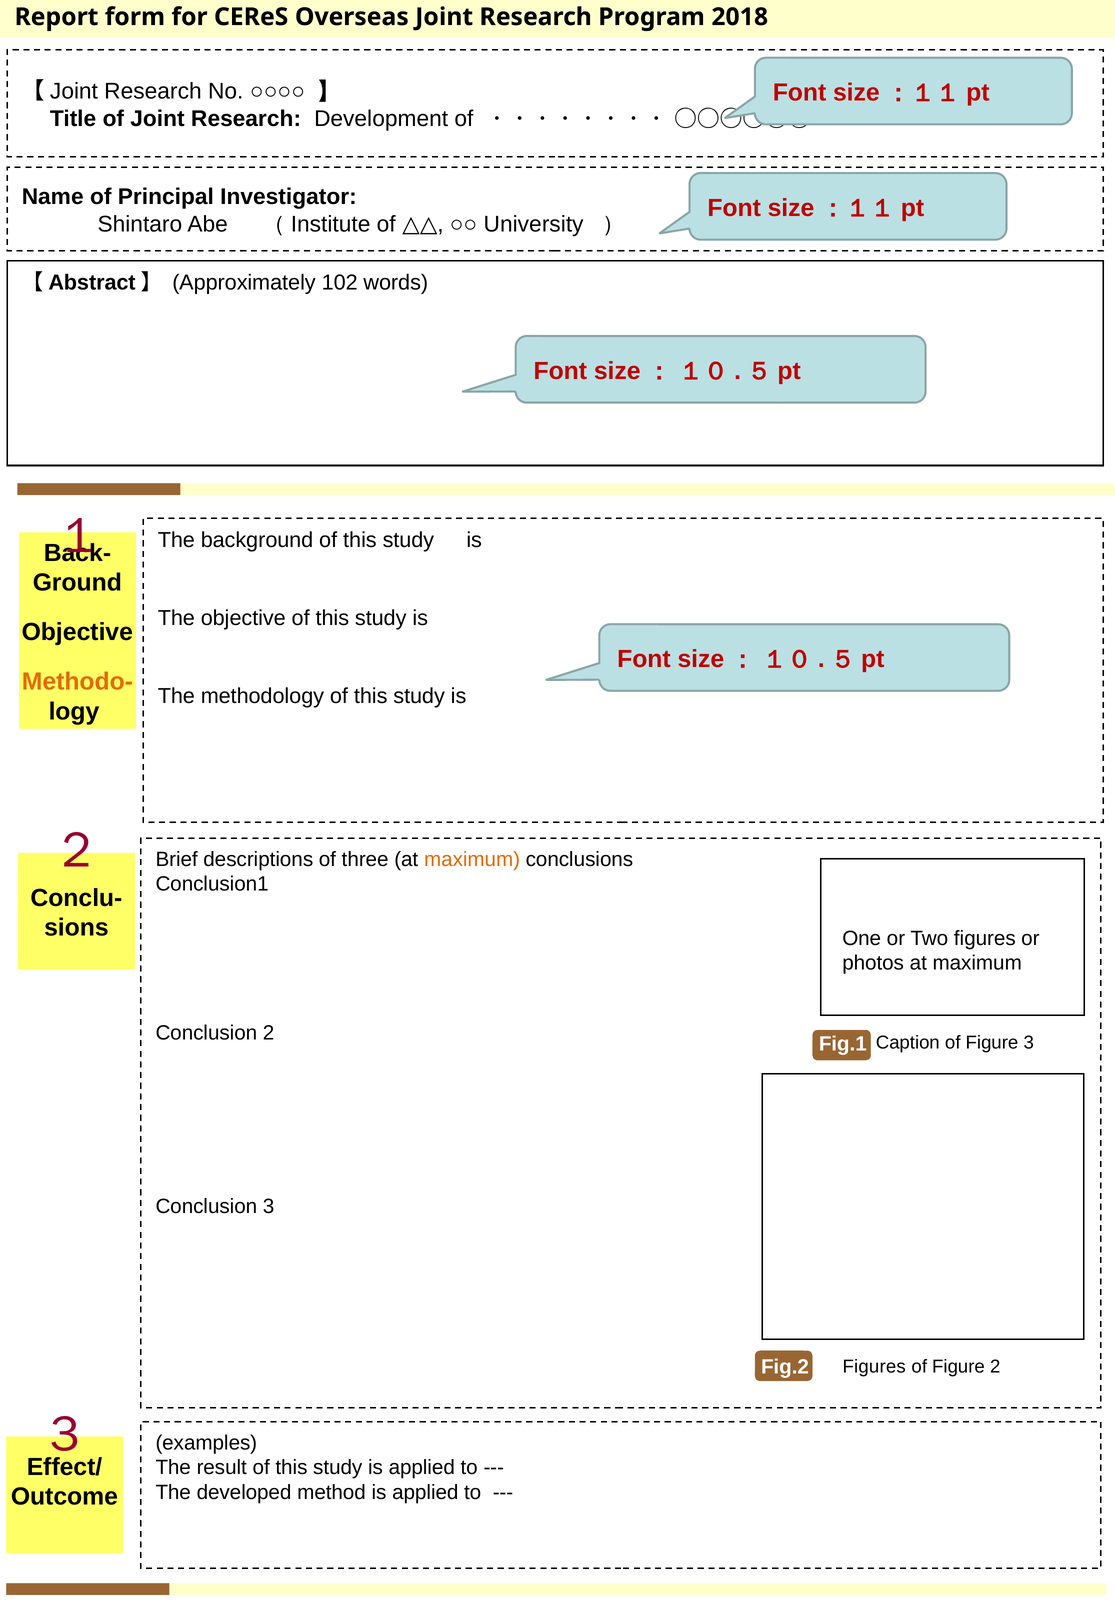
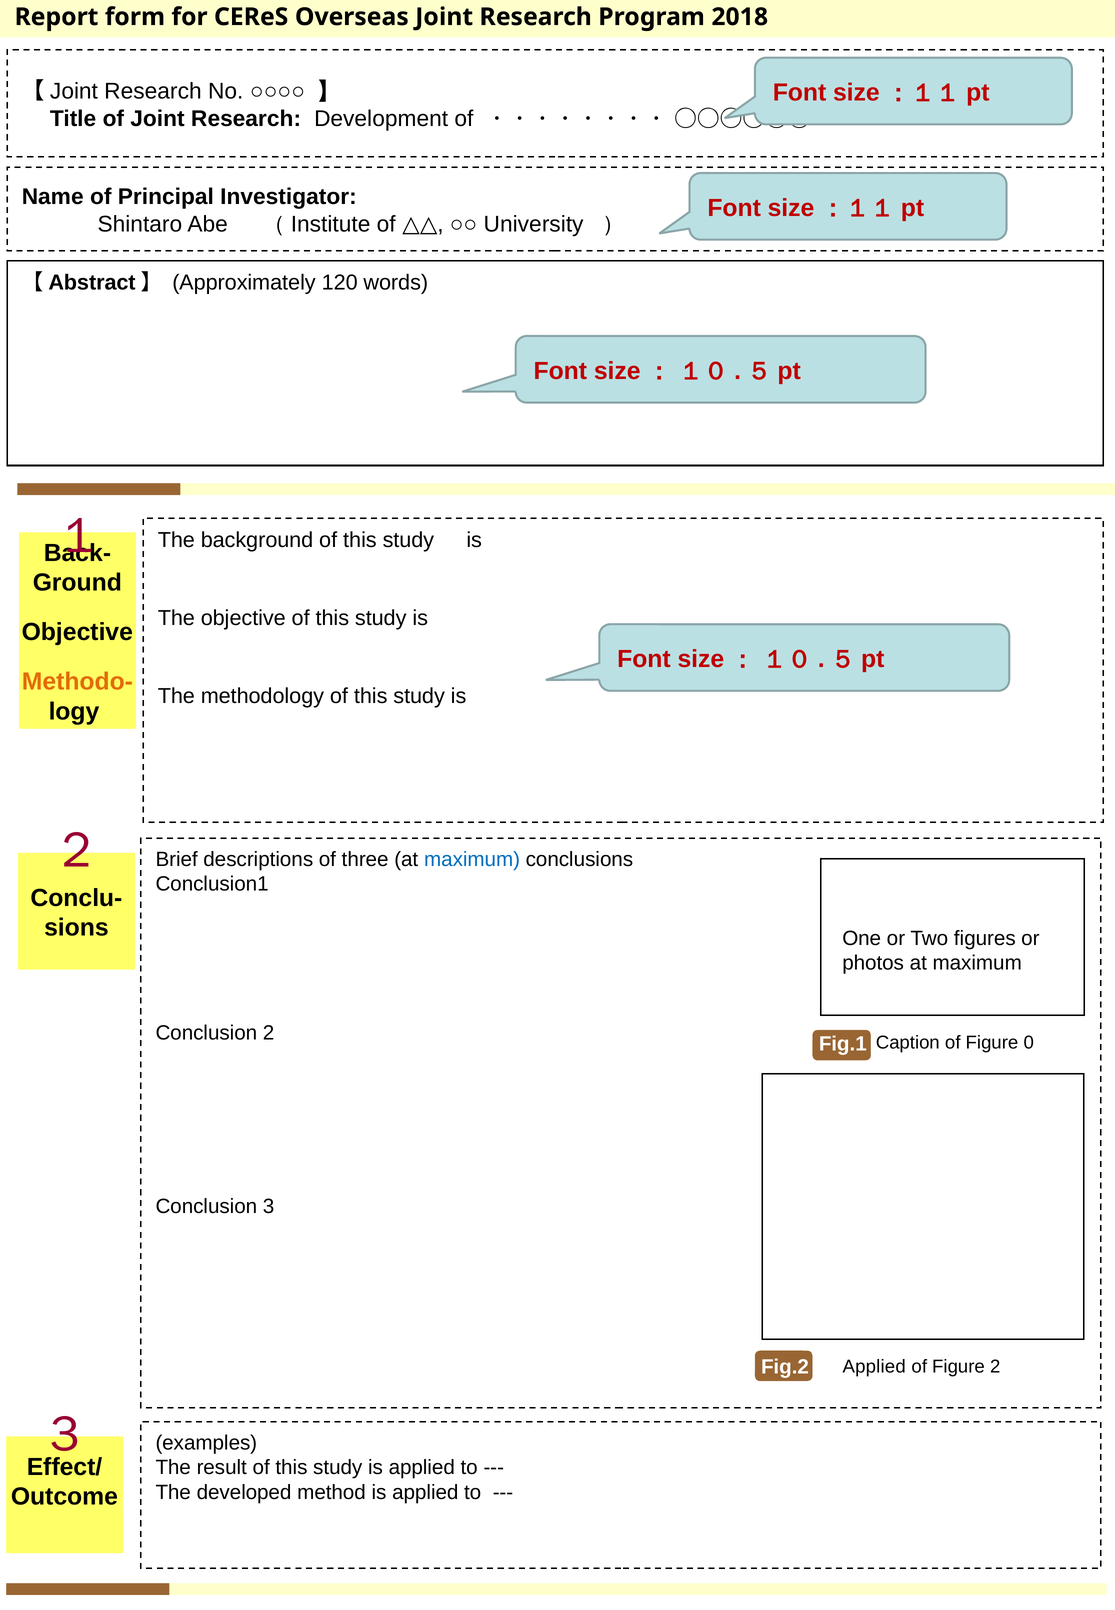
102: 102 -> 120 (340, 282)
maximum colour: orange -> blue (472, 860)
Figure 3: 3 -> 0 (1029, 1043)
Fig.2 Figures: Figures -> Applied (874, 1367)
